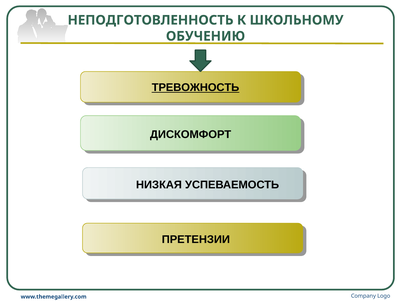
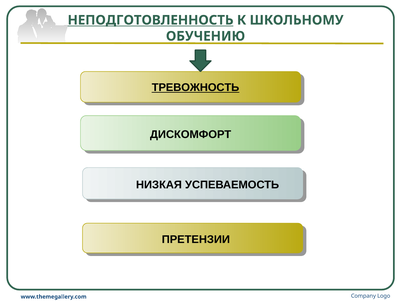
НЕПОДГОТОВЛЕННОСТЬ underline: none -> present (151, 20)
